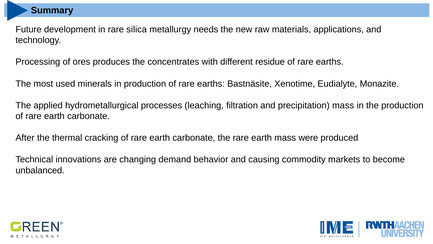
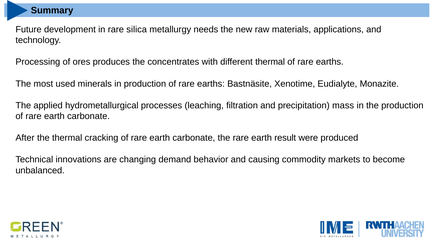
different residue: residue -> thermal (270, 62)
earth mass: mass -> result (285, 138)
